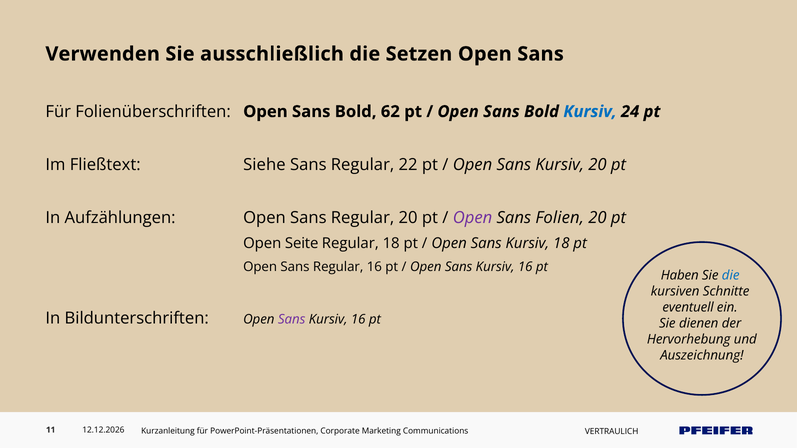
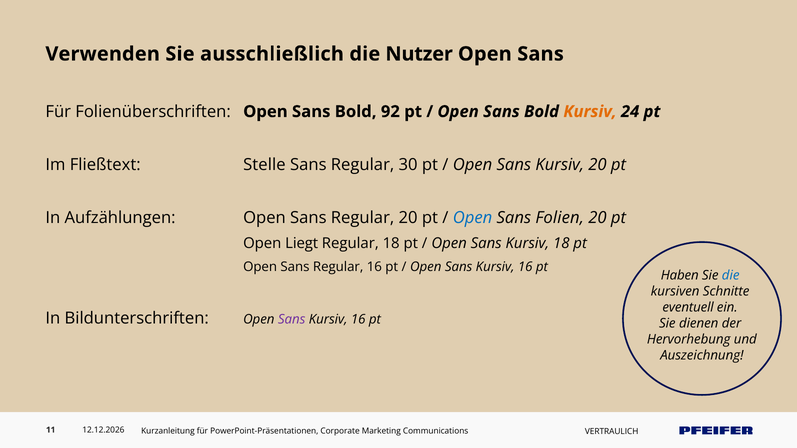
Setzen: Setzen -> Nutzer (419, 54)
62: 62 -> 92 (390, 112)
Kursiv colour: blue -> orange (590, 112)
Siehe: Siehe -> Stelle (264, 165)
22: 22 -> 30 (408, 165)
Open colour: purple -> blue (473, 218)
Seite: Seite -> Liegt (302, 243)
